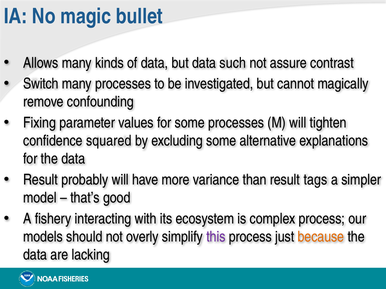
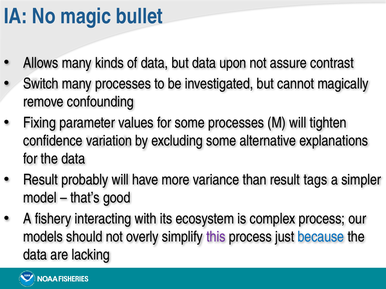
such: such -> upon (233, 63)
squared: squared -> variation (109, 141)
because colour: orange -> blue (321, 237)
